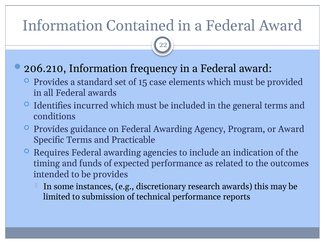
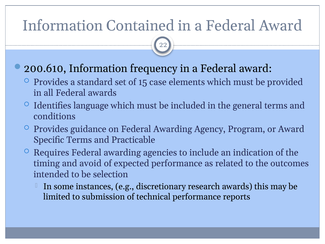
206.210: 206.210 -> 200.610 (45, 68)
incurred: incurred -> language (91, 106)
funds: funds -> avoid (90, 163)
be provides: provides -> selection (111, 174)
